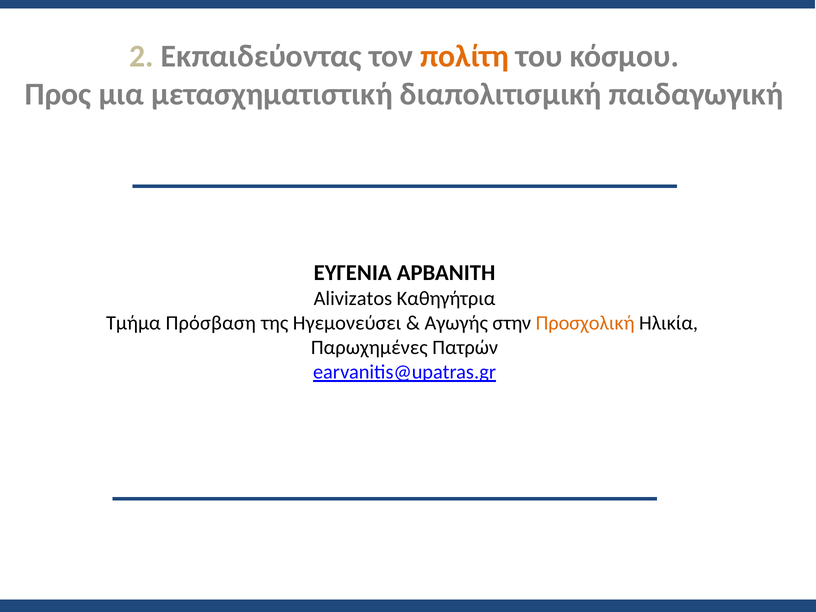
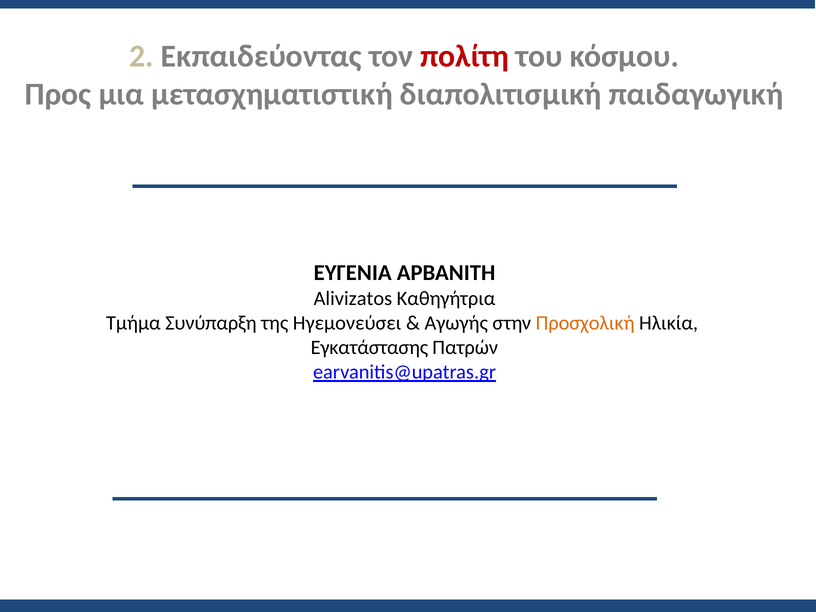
πολίτη colour: orange -> red (465, 56)
Πρόσβαση: Πρόσβαση -> Συνύπαρξη (211, 323)
Παρωχημένες: Παρωχημένες -> Εγκατάστασης (369, 348)
